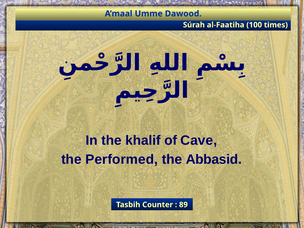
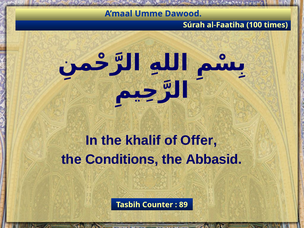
Cave: Cave -> Offer (199, 140)
Performed: Performed -> Conditions (122, 159)
